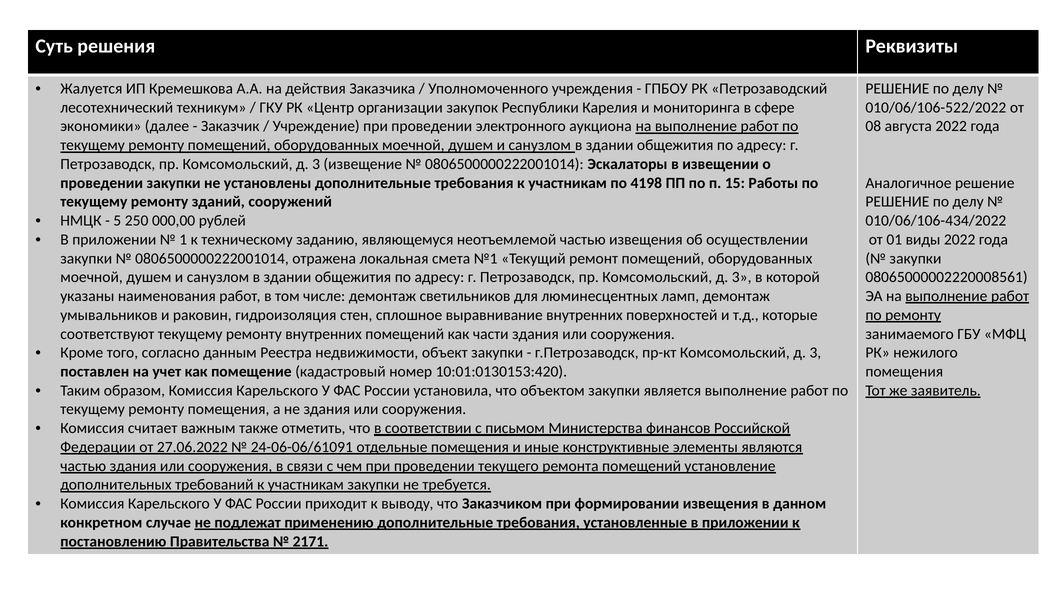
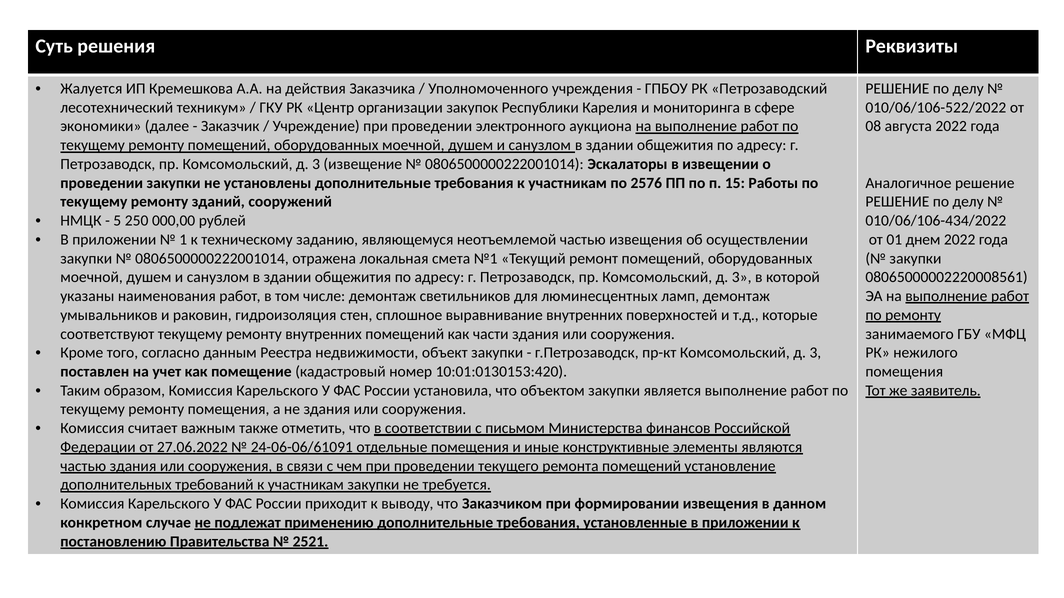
4198: 4198 -> 2576 (646, 183)
виды: виды -> днем (923, 240)
2171: 2171 -> 2521 (311, 542)
